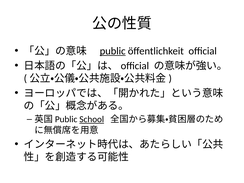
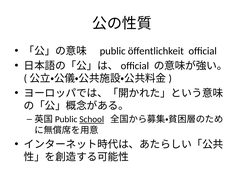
public underline: present -> none (113, 51)
